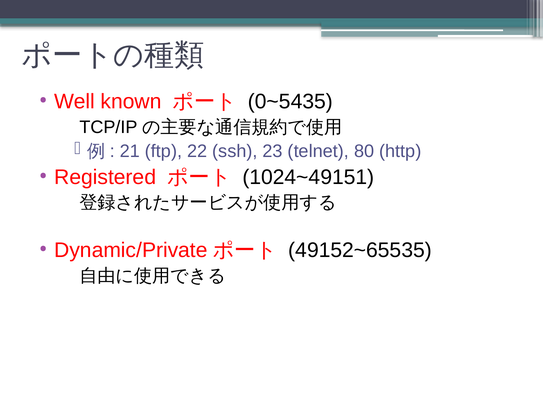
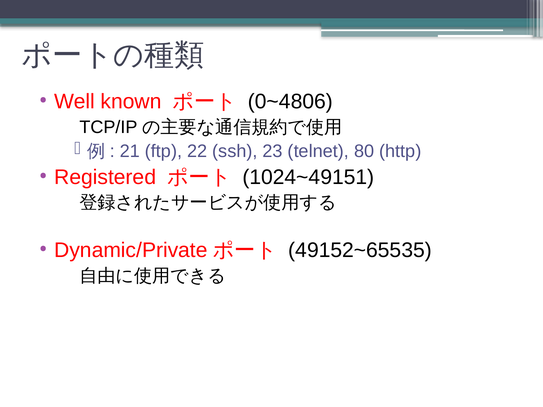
0~5435: 0~5435 -> 0~4806 (290, 102)
